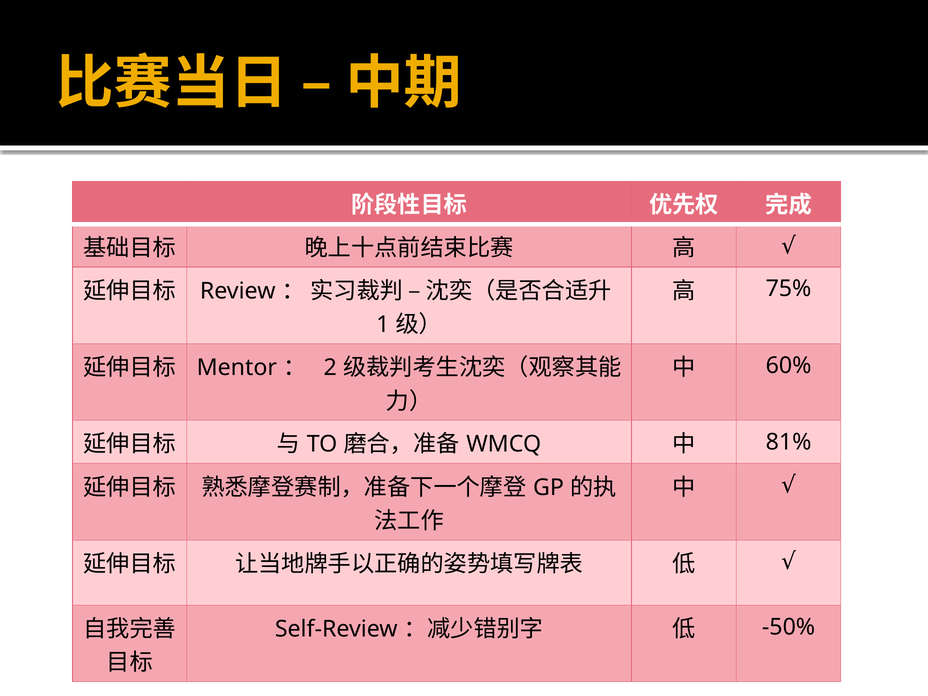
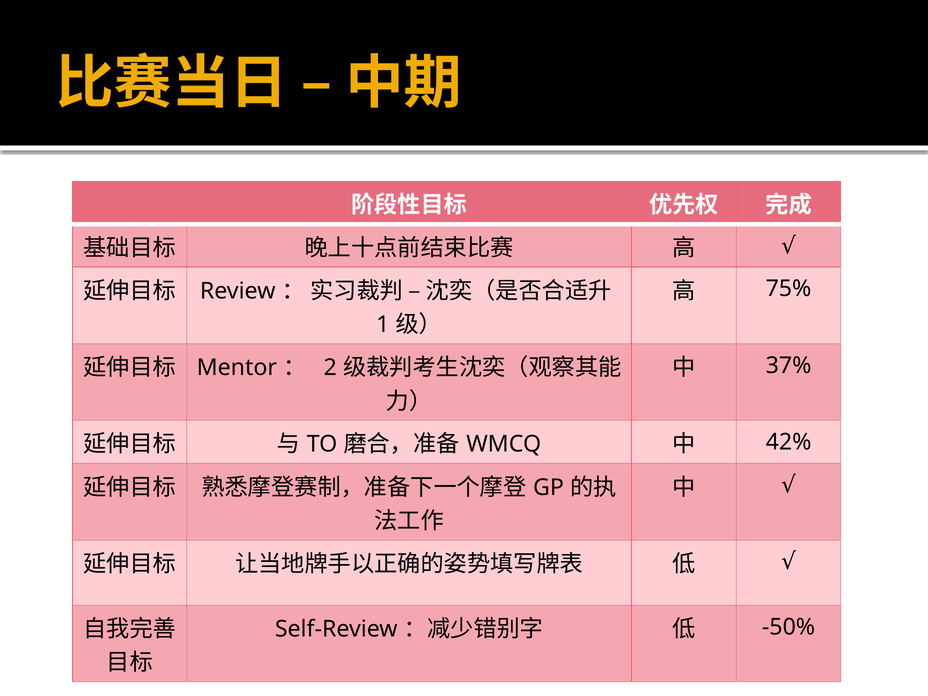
60%: 60% -> 37% (789, 366)
81%: 81% -> 42% (789, 442)
